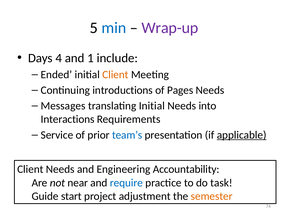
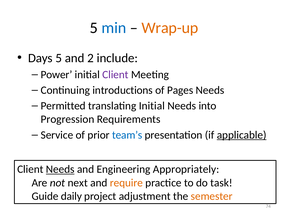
Wrap-up colour: purple -> orange (170, 28)
Days 4: 4 -> 5 (59, 58)
1: 1 -> 2 (91, 58)
Ended: Ended -> Power (56, 75)
Client colour: orange -> purple (115, 75)
Messages: Messages -> Permitted (63, 106)
Interactions: Interactions -> Progression (68, 119)
Needs underline: none -> present (60, 169)
Accountability: Accountability -> Appropriately (186, 169)
near: near -> next (78, 183)
require colour: blue -> orange (126, 183)
start: start -> daily (71, 196)
